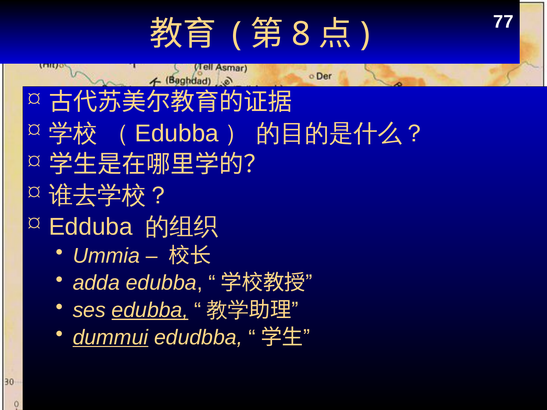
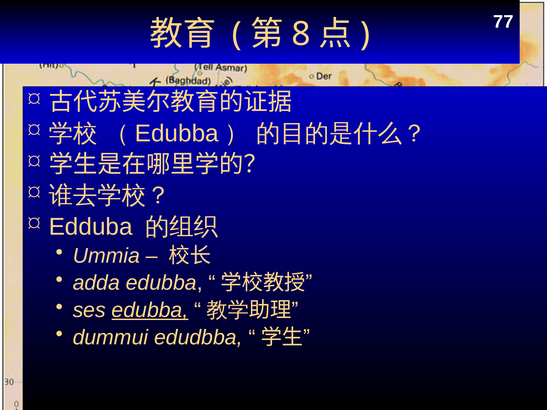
dummui underline: present -> none (110, 338)
